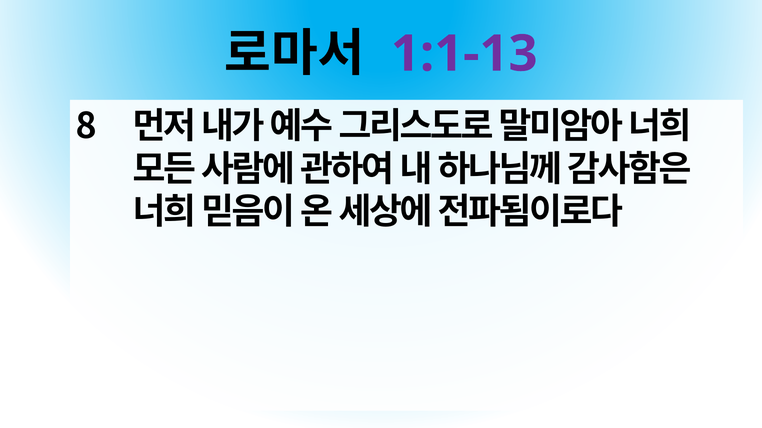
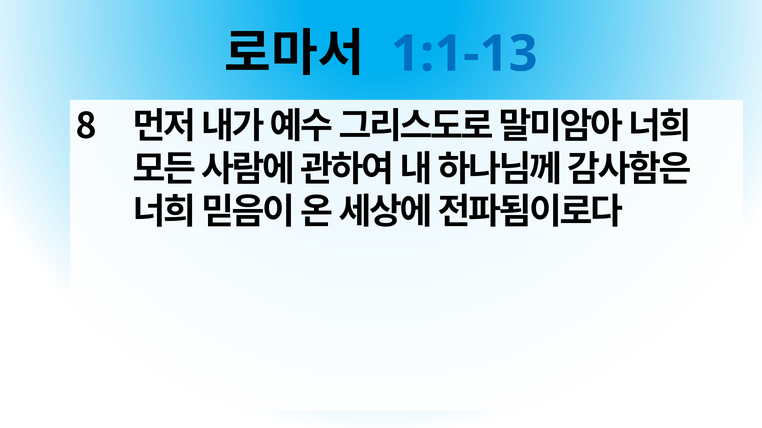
1:1-13 colour: purple -> blue (464, 54)
